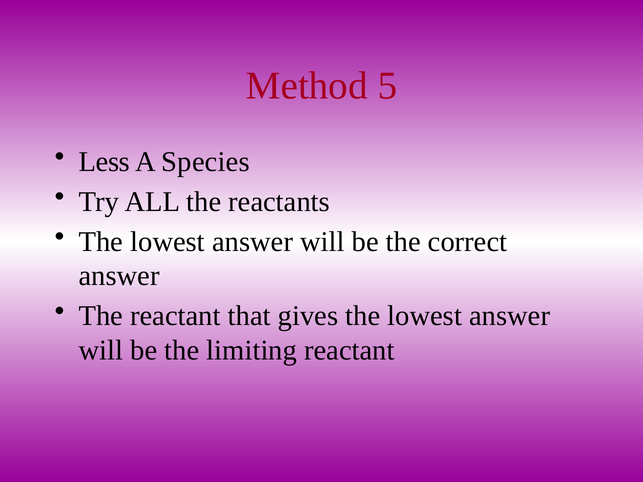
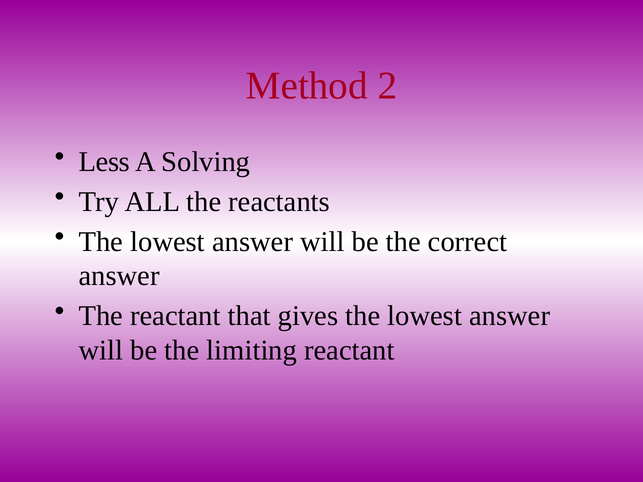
5: 5 -> 2 (387, 86)
Species: Species -> Solving (206, 162)
